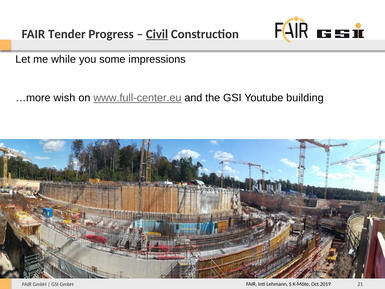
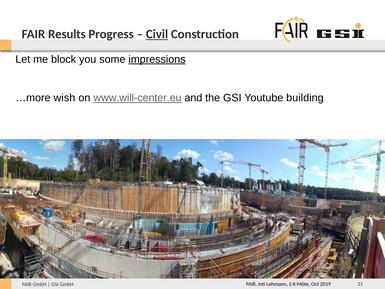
Tender: Tender -> Results (67, 34)
while: while -> block (64, 59)
impressions underline: none -> present (157, 59)
www.full-center.eu: www.full-center.eu -> www.will-center.eu (137, 98)
